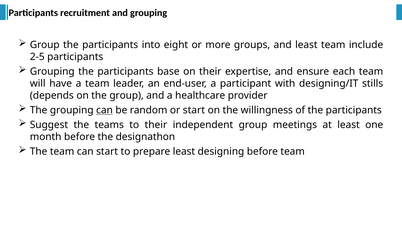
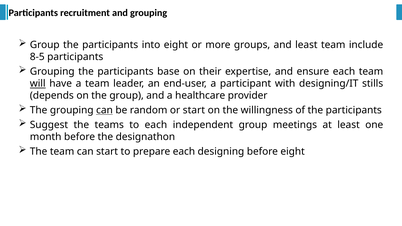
2-5: 2-5 -> 8-5 (37, 57)
will underline: none -> present (38, 84)
to their: their -> each (156, 125)
prepare least: least -> each (184, 151)
before team: team -> eight (293, 151)
